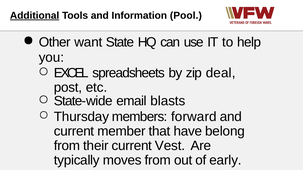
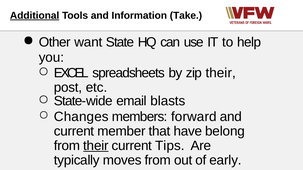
Pool: Pool -> Take (186, 16)
zip deal: deal -> their (221, 73)
Thursday: Thursday -> Changes (81, 117)
their underline: none -> present (96, 146)
Vest: Vest -> Tips (170, 146)
